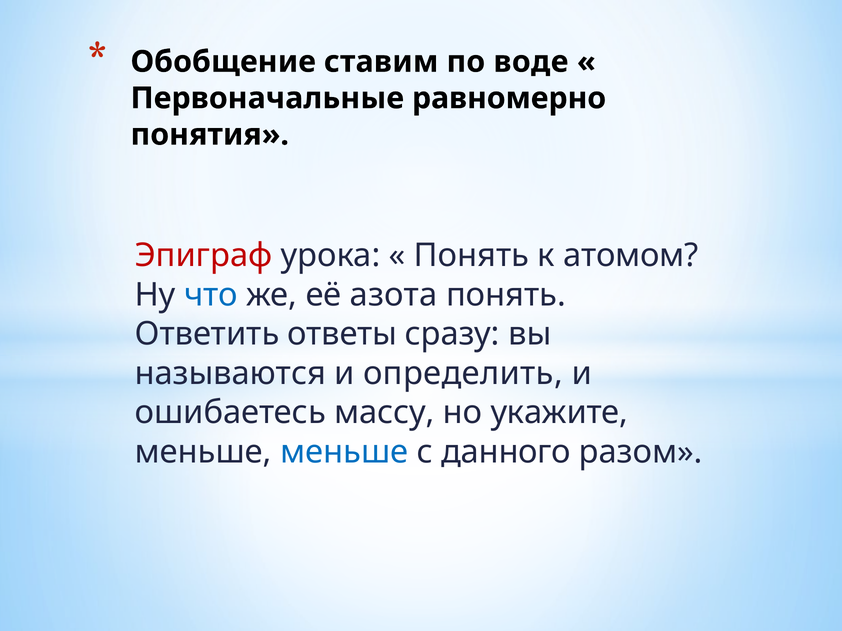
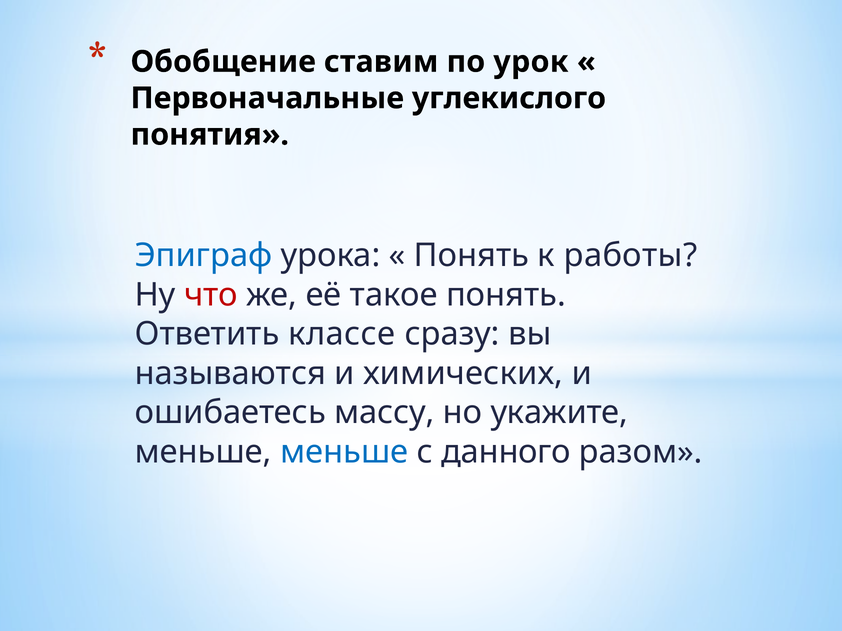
воде: воде -> урок (531, 62)
равномерно: равномерно -> углекислого (509, 98)
Эпиграф colour: red -> blue (204, 256)
атомом: атомом -> работы (631, 256)
что colour: blue -> red (211, 295)
азота: азота -> такое (394, 295)
ответы: ответы -> классе (342, 334)
определить: определить -> химических (463, 374)
